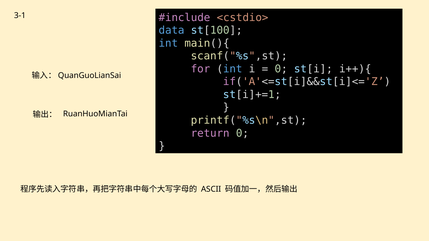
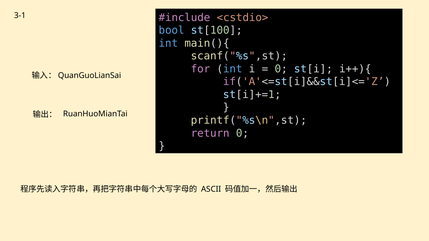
data: data -> bool (172, 30)
